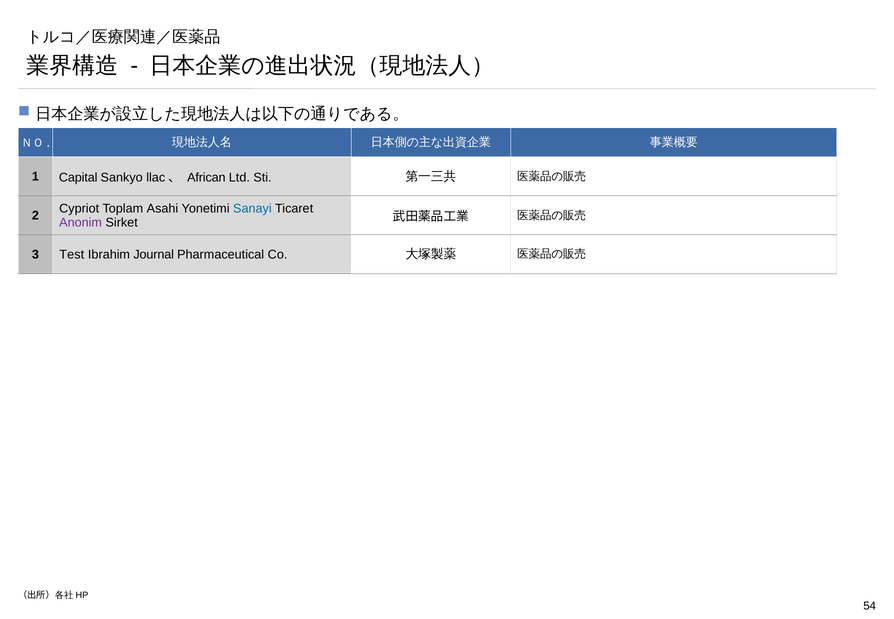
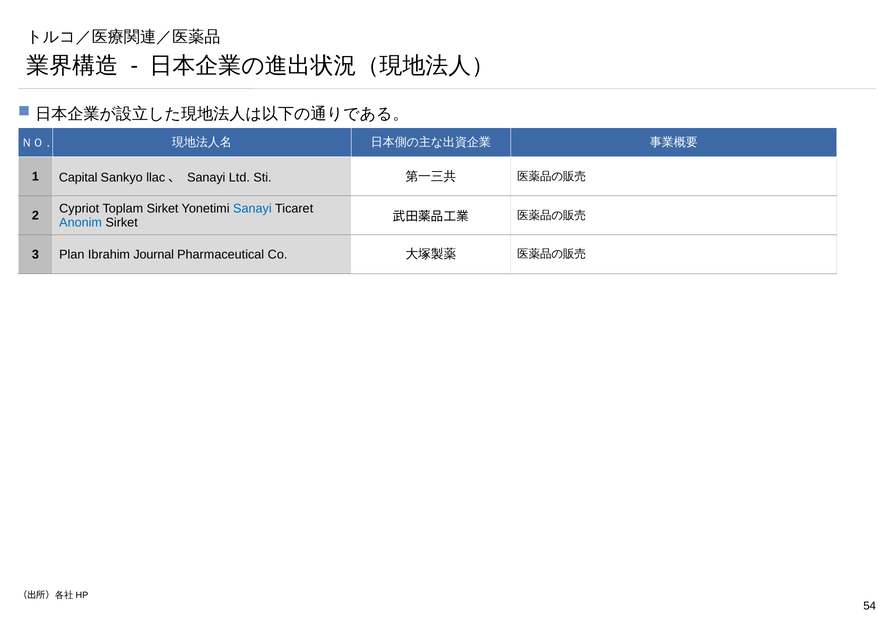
llac、 African: African -> Sanayi (206, 178)
Toplam Asahi: Asahi -> Sirket (163, 208)
Anonim colour: purple -> blue (81, 222)
Test: Test -> Plan (72, 254)
